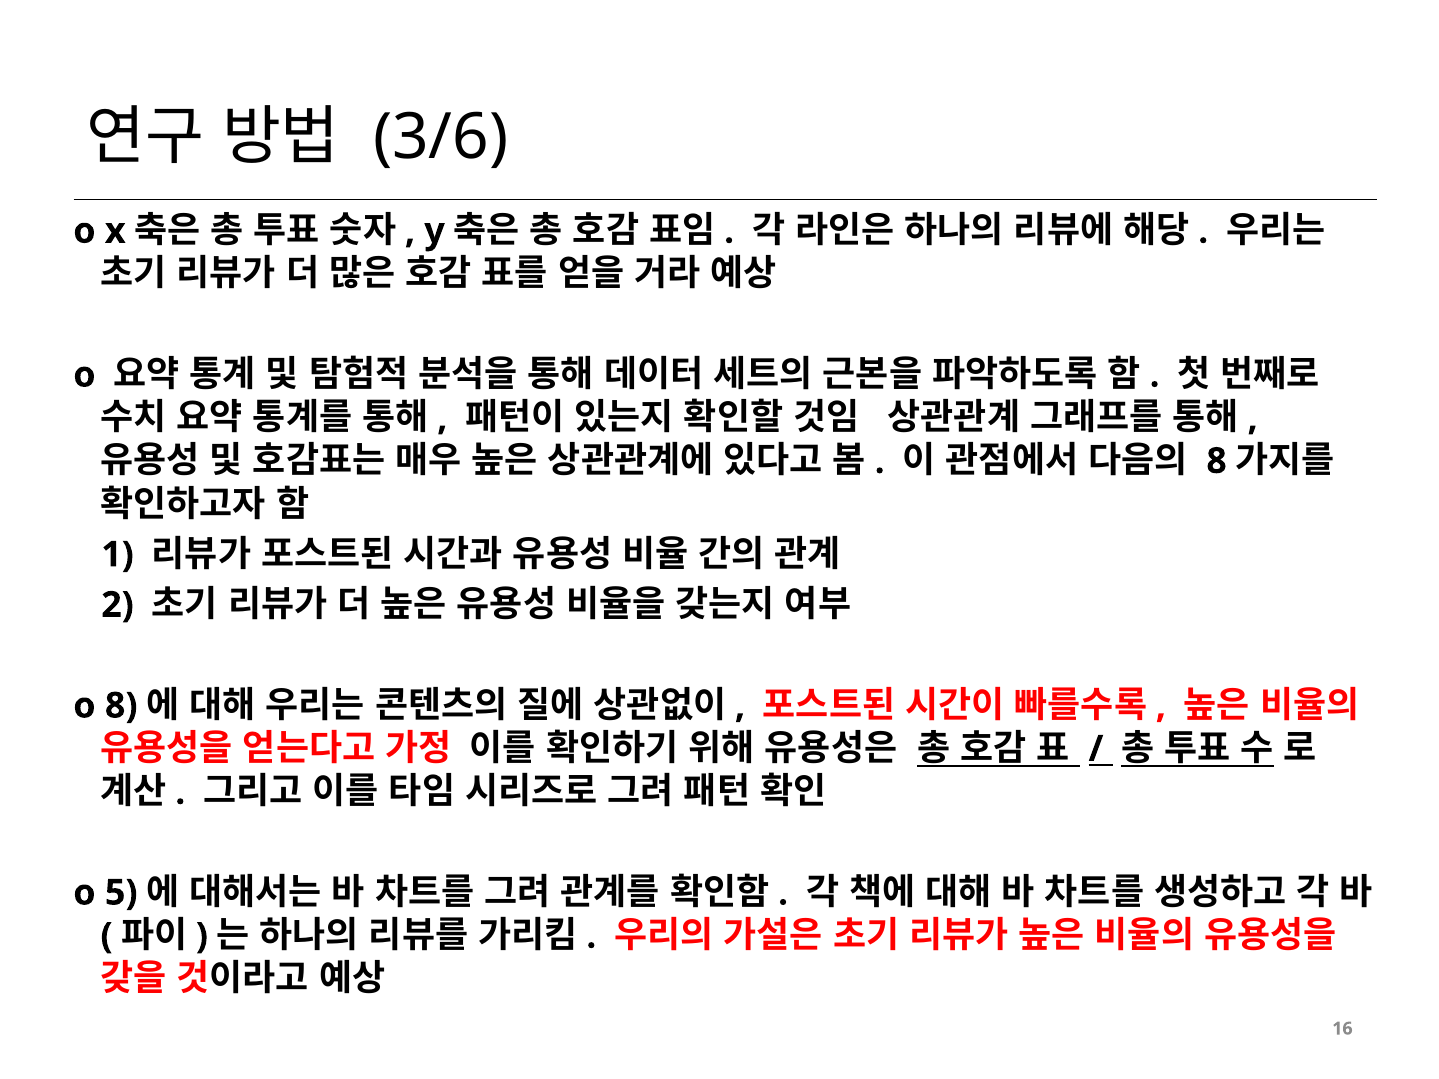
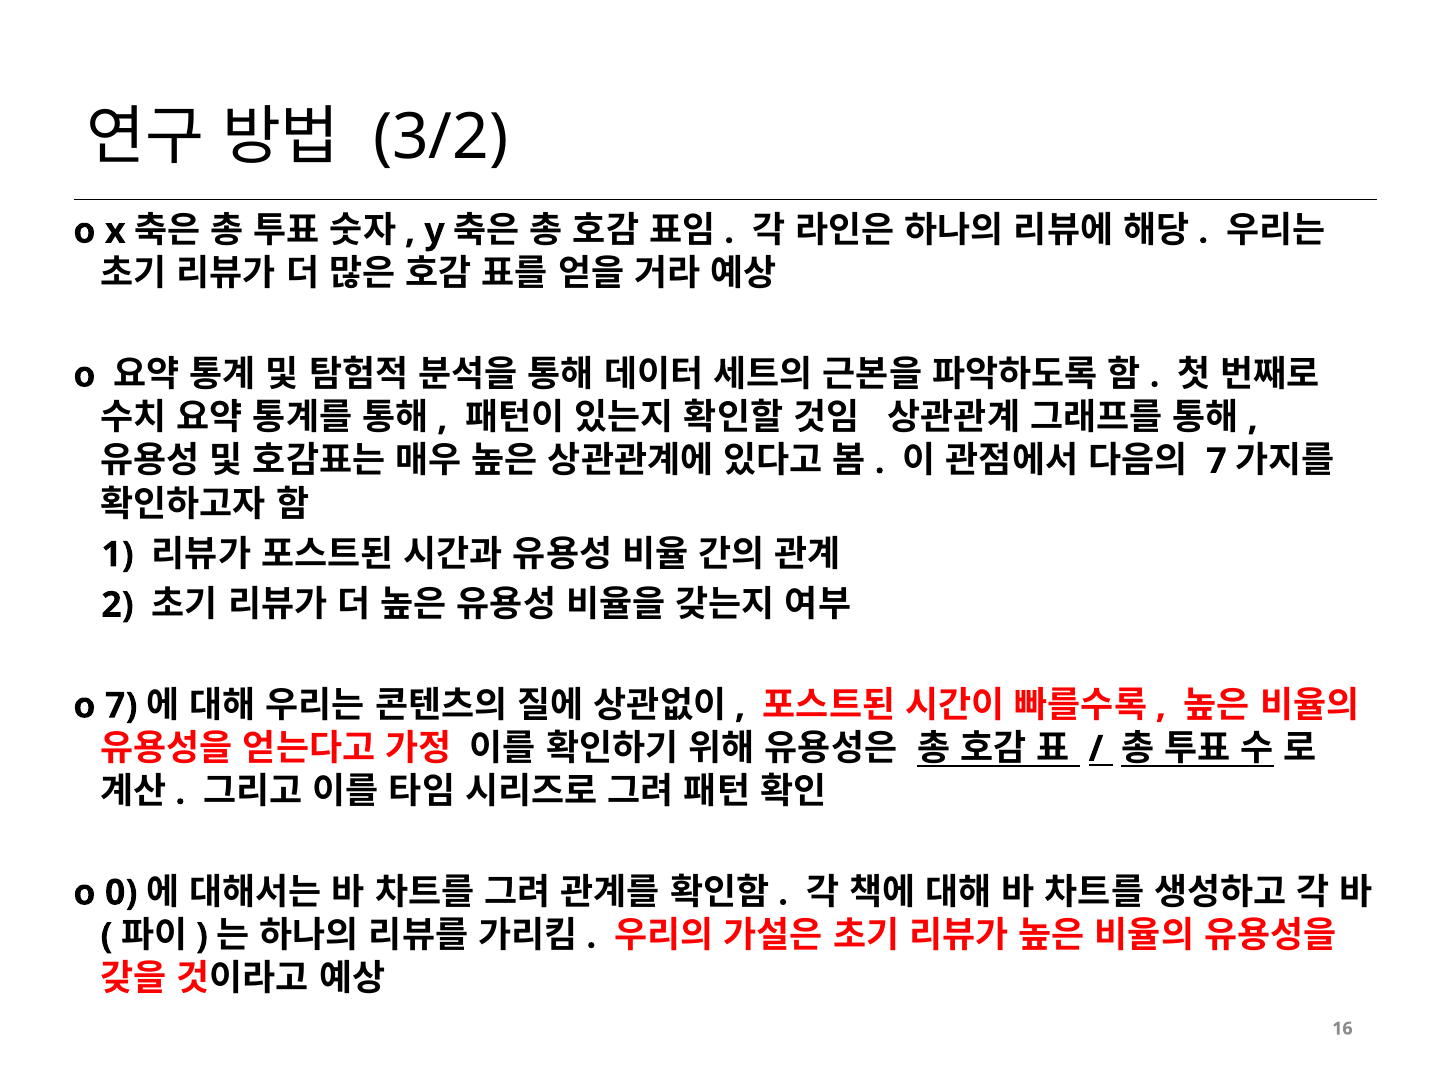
3/6: 3/6 -> 3/2 (441, 138)
8: 8 -> 7 (1217, 461)
o 8: 8 -> 7 (121, 706)
5: 5 -> 0 (121, 893)
